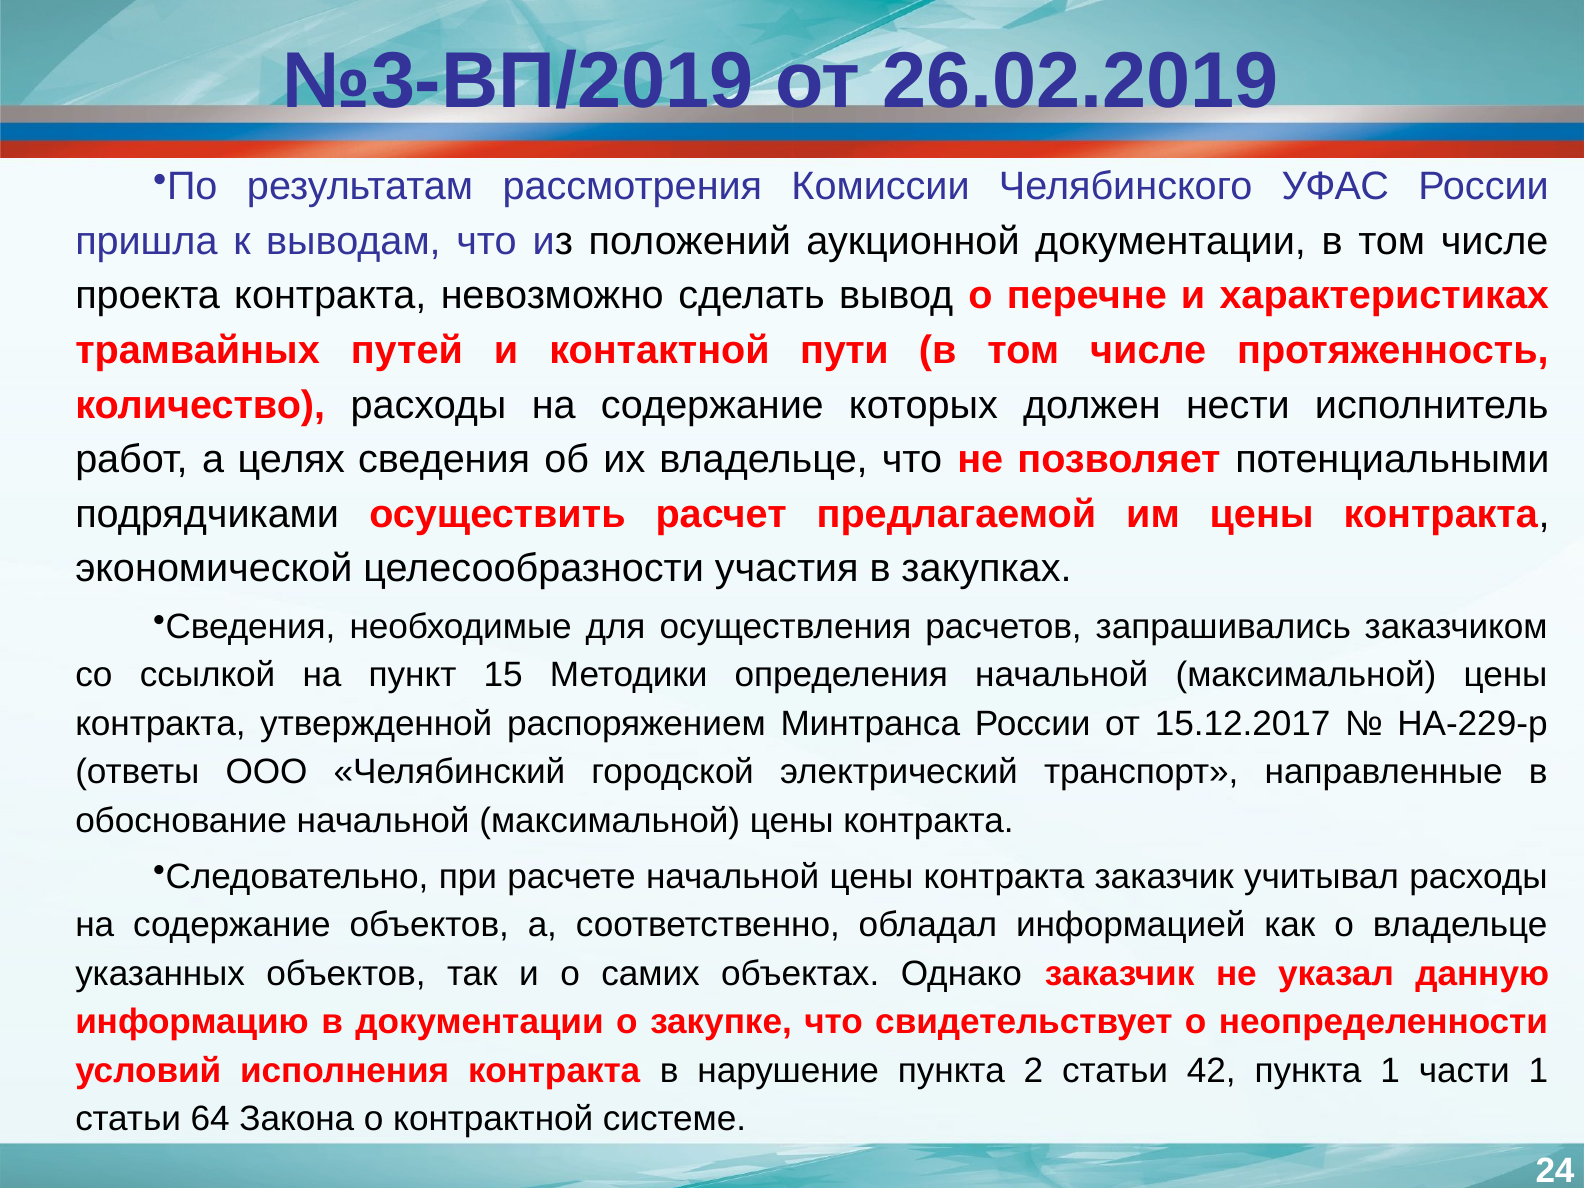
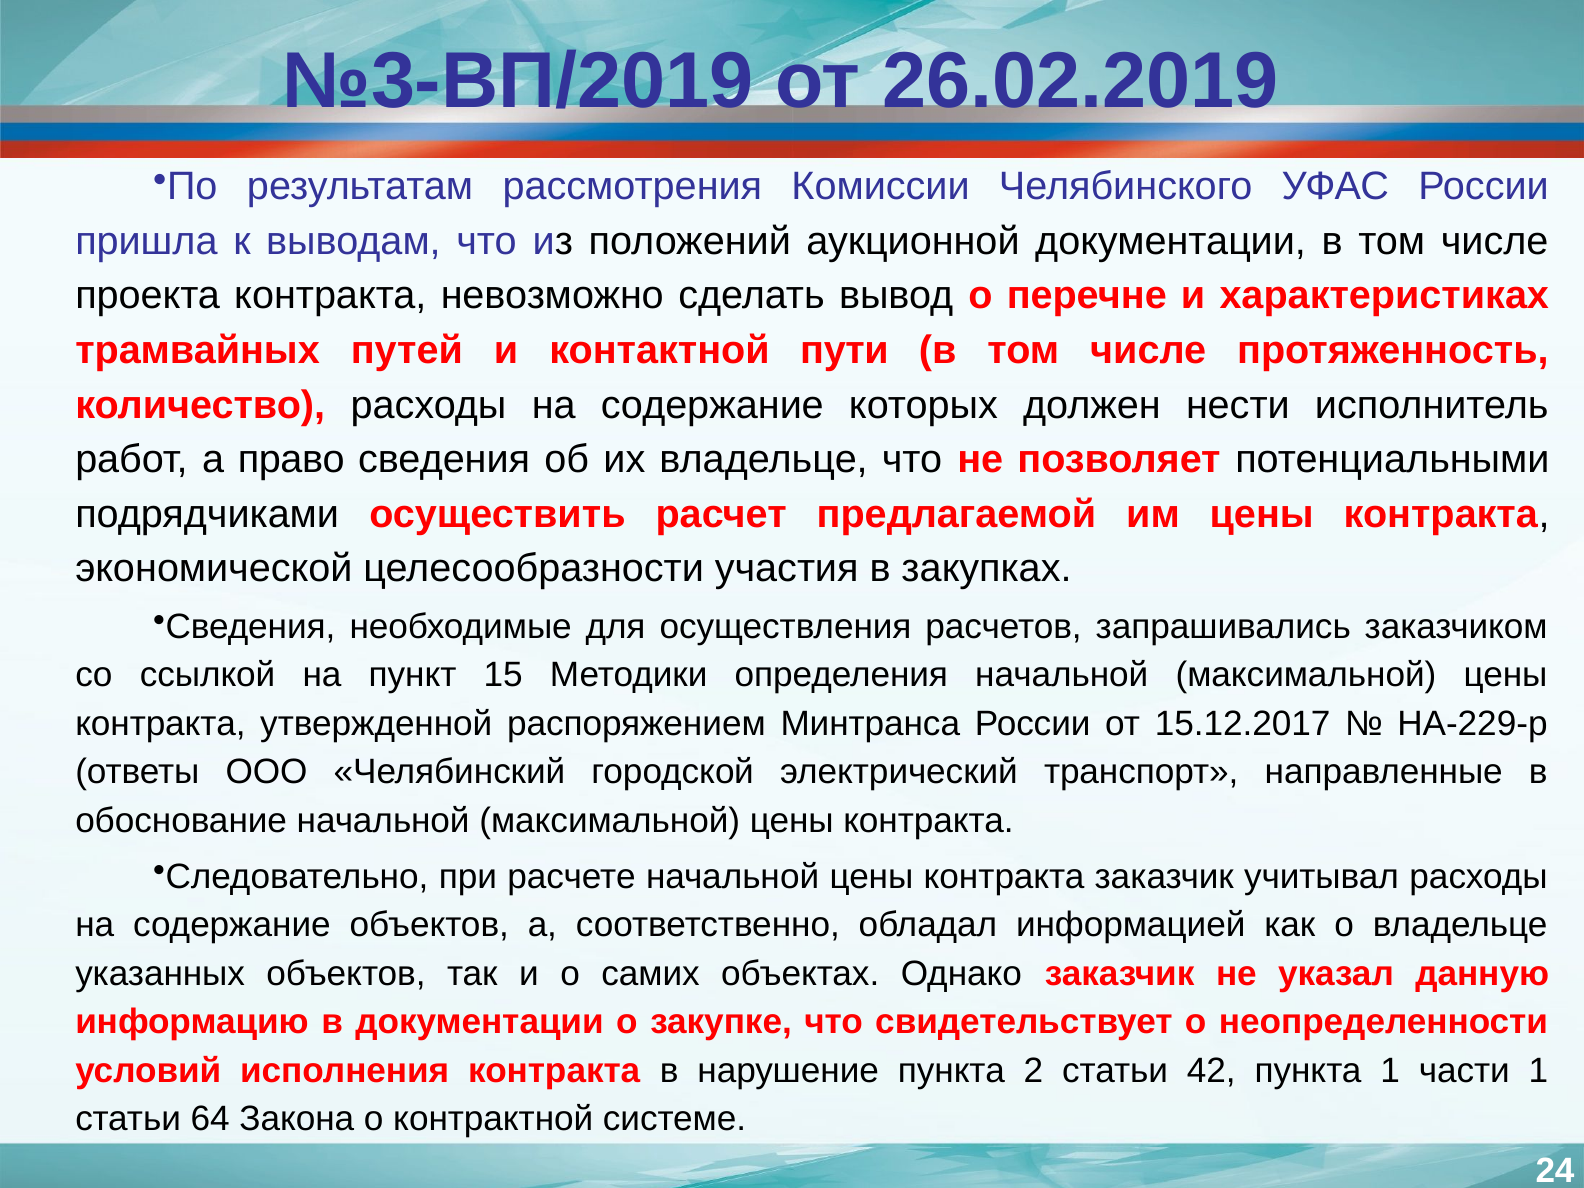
целях: целях -> право (291, 460)
